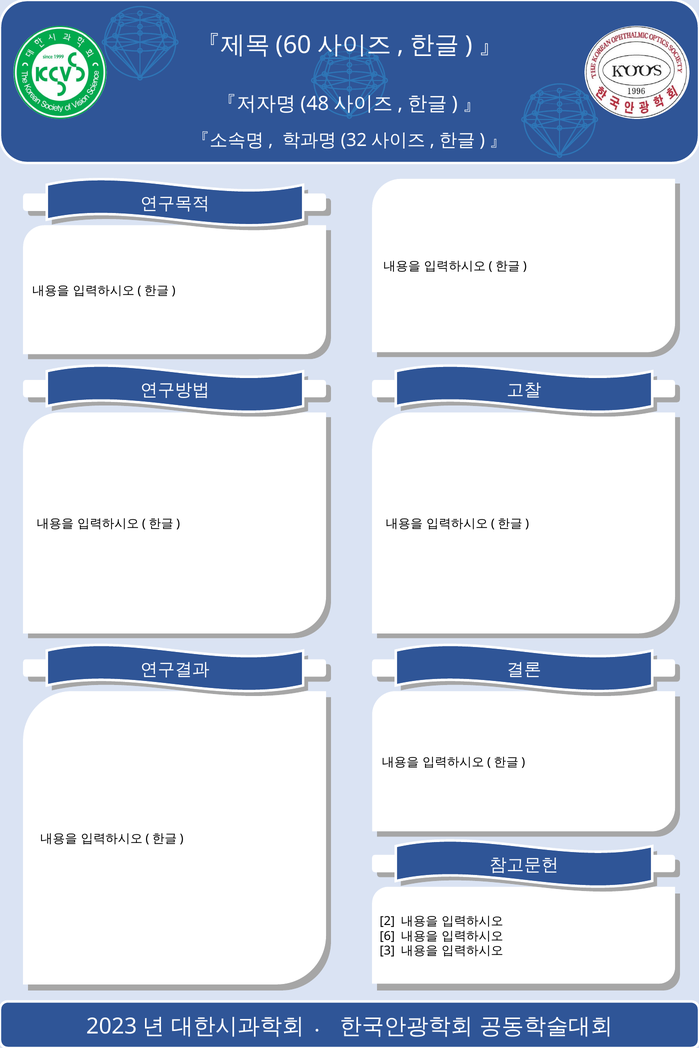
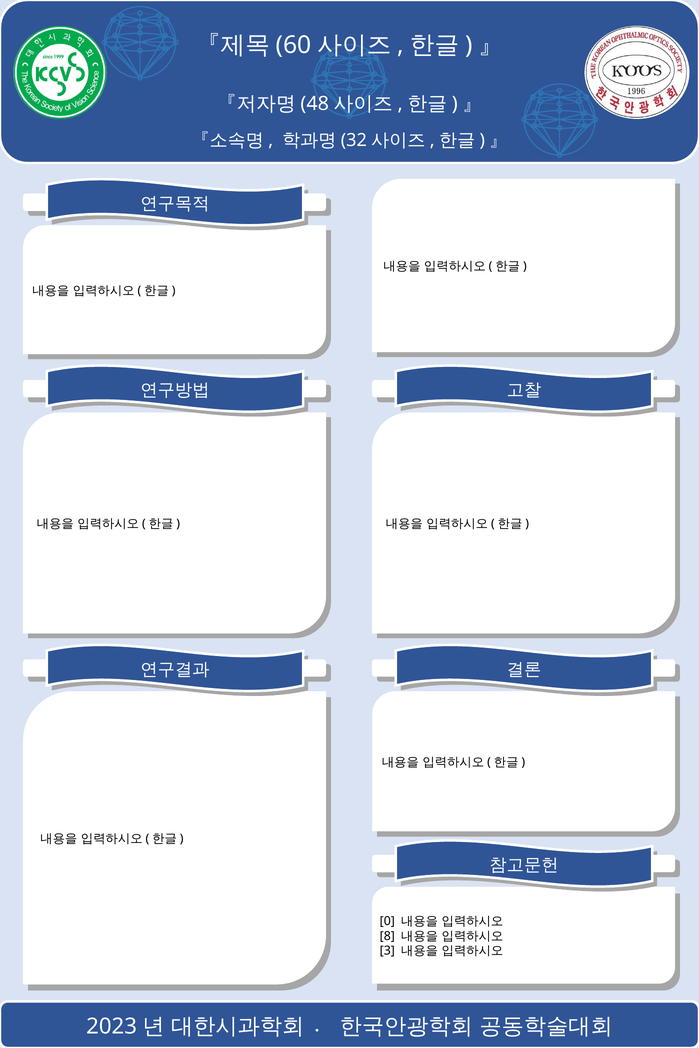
2: 2 -> 0 (387, 922)
6: 6 -> 8 (387, 937)
